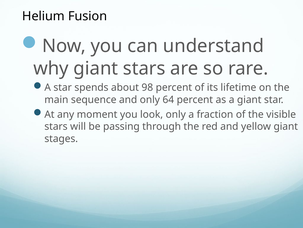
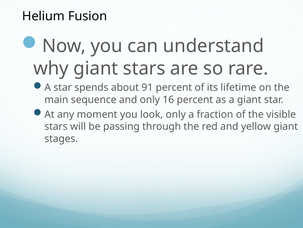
98: 98 -> 91 (147, 87)
64: 64 -> 16 (168, 99)
